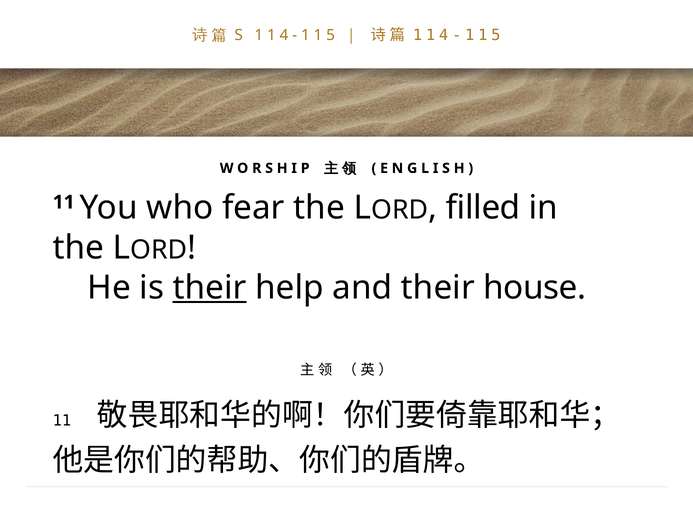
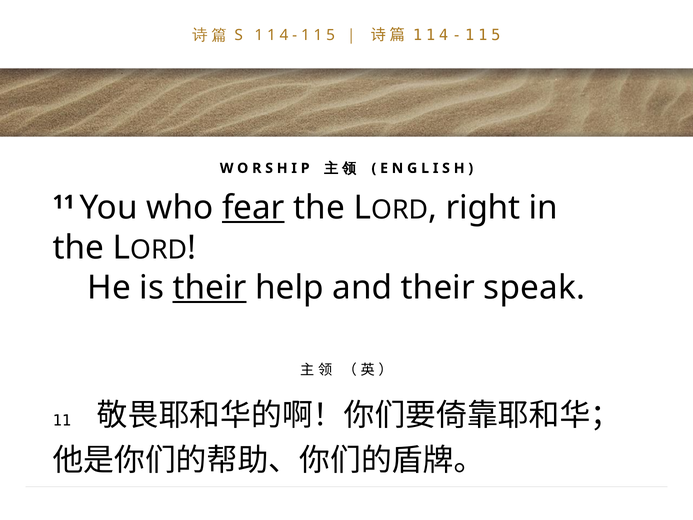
fear underline: none -> present (253, 207)
filled: filled -> right (483, 207)
house: house -> speak (534, 287)
